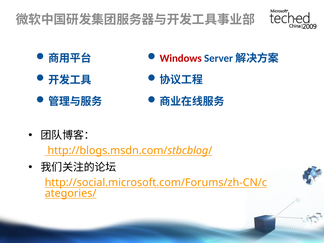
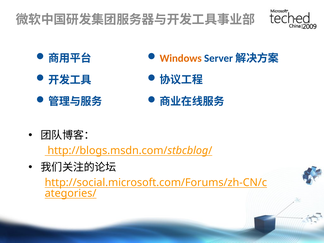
Windows colour: red -> orange (181, 58)
